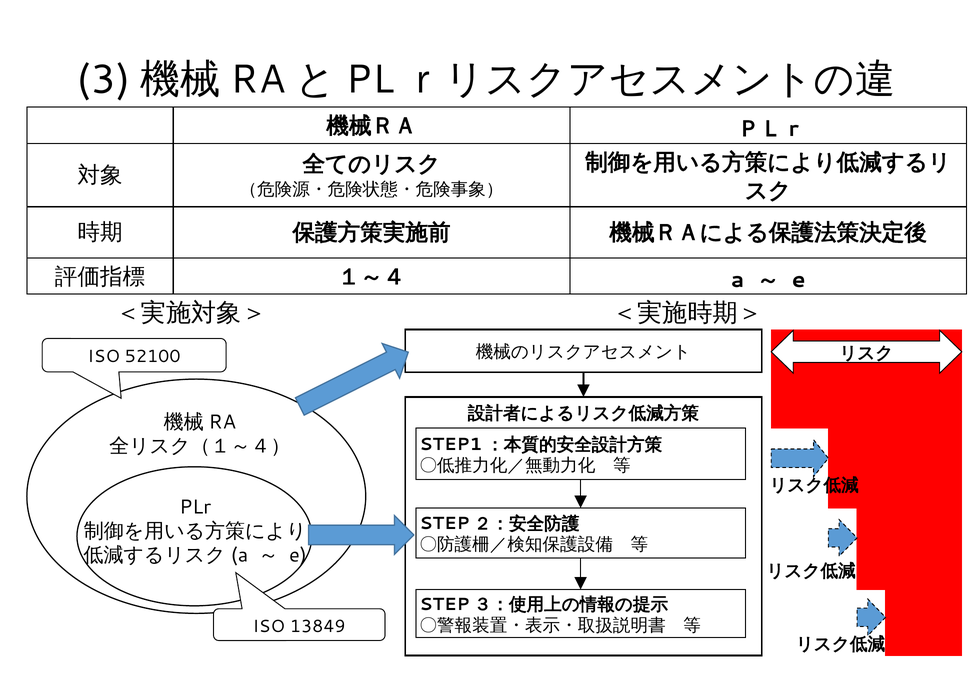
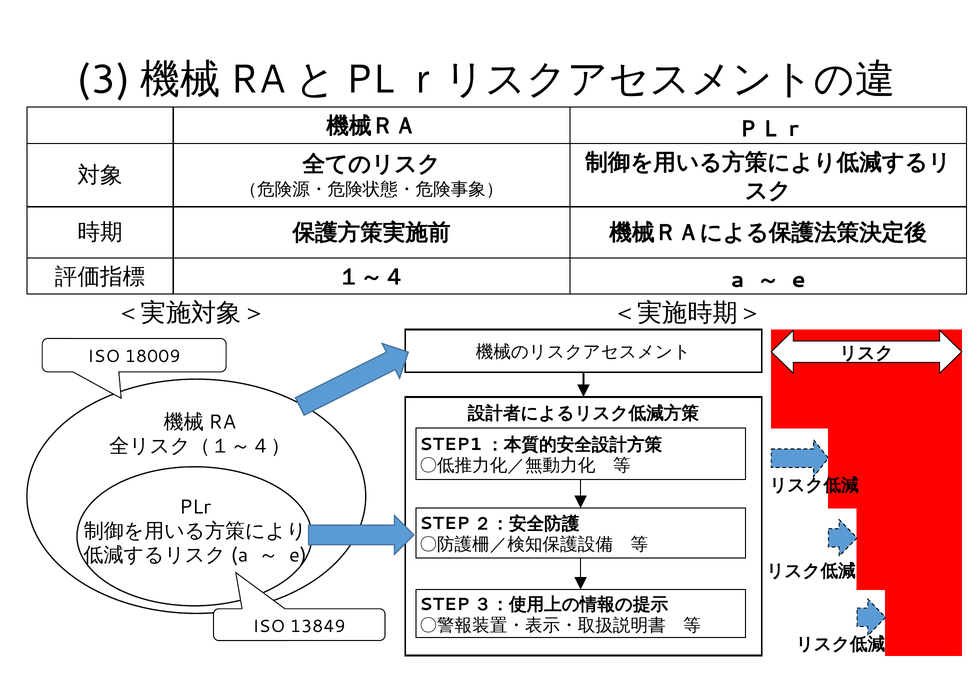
52100: 52100 -> 18009 (153, 356)
